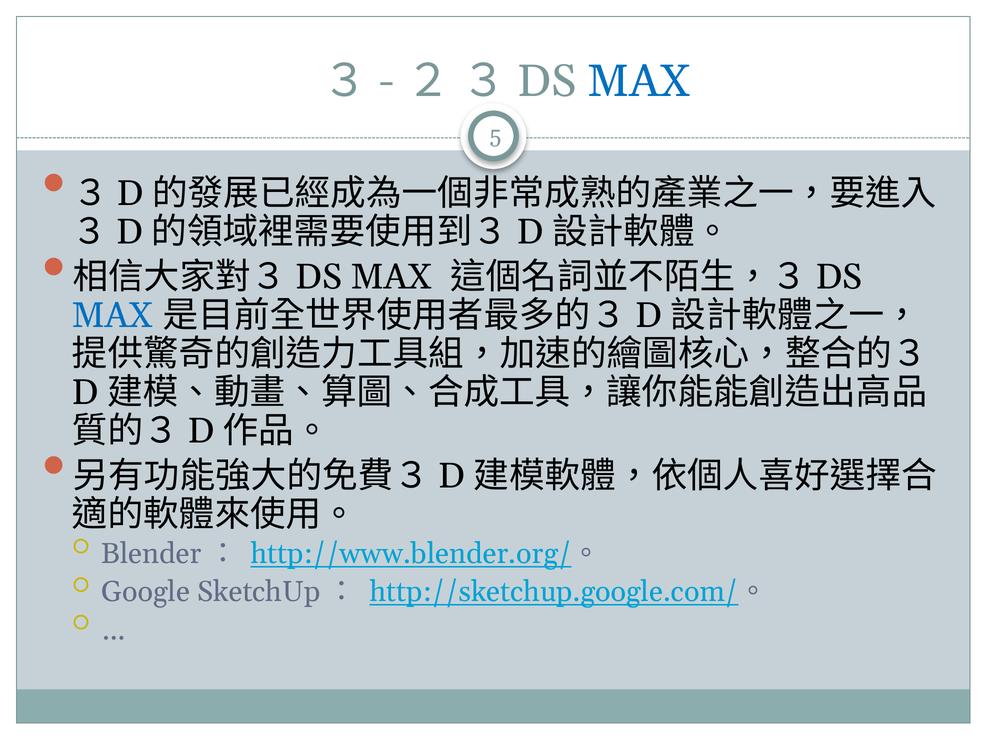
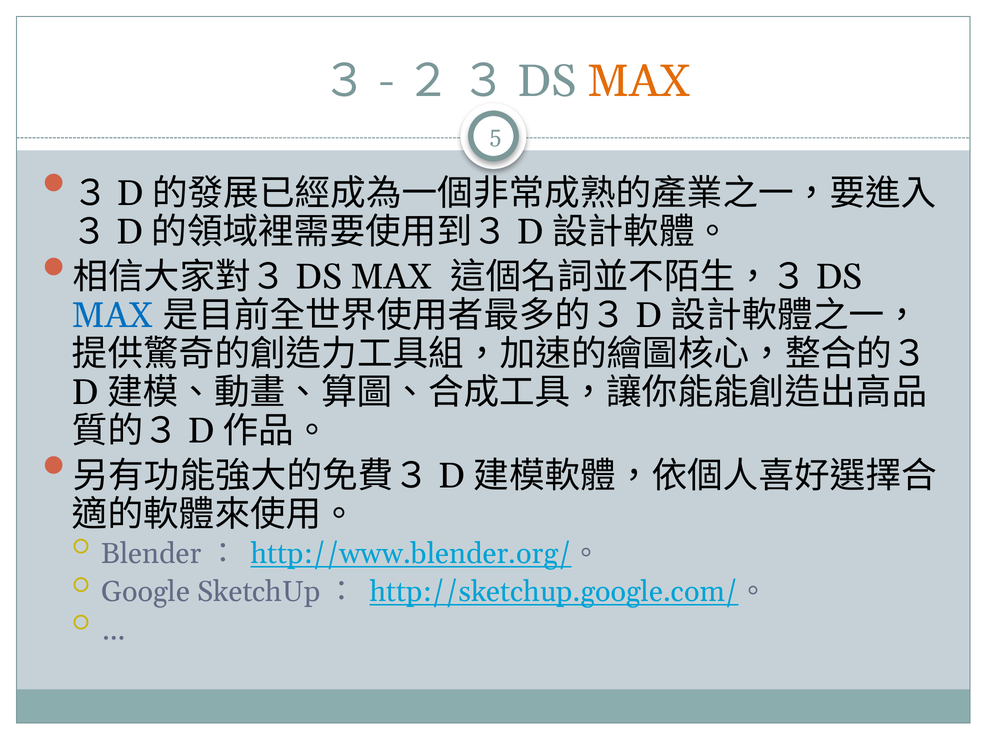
MAX colour: blue -> orange (640, 81)
